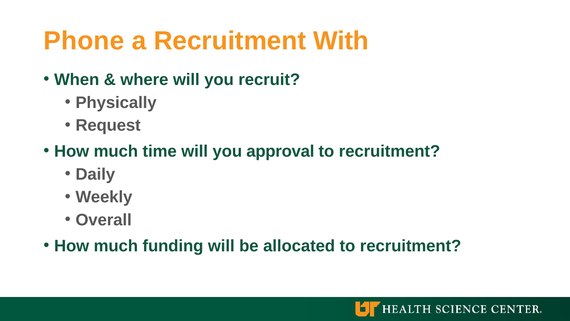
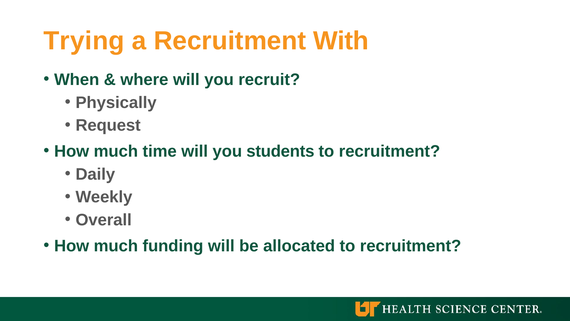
Phone: Phone -> Trying (84, 41)
approval: approval -> students (280, 151)
